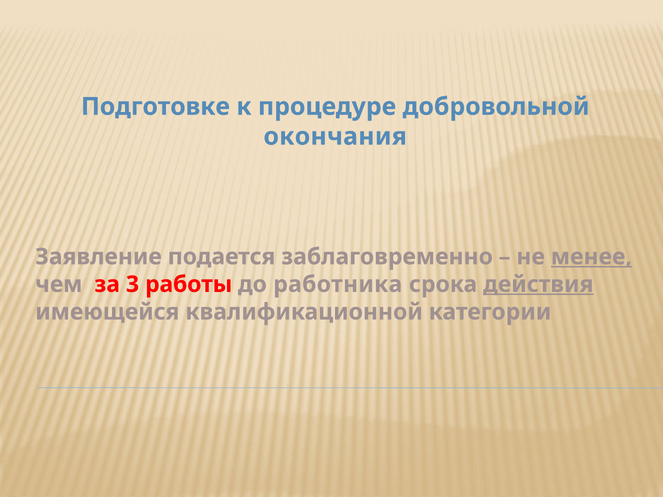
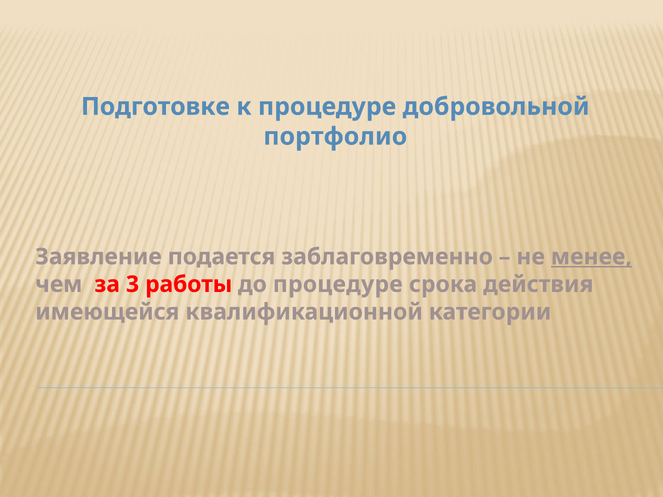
окончания: окончания -> портфолио (335, 137)
до работника: работника -> процедуре (338, 284)
действия underline: present -> none (538, 284)
